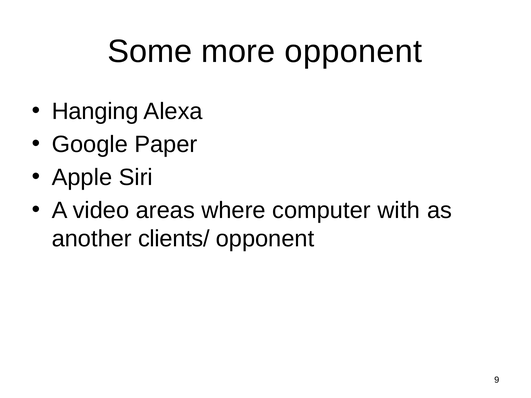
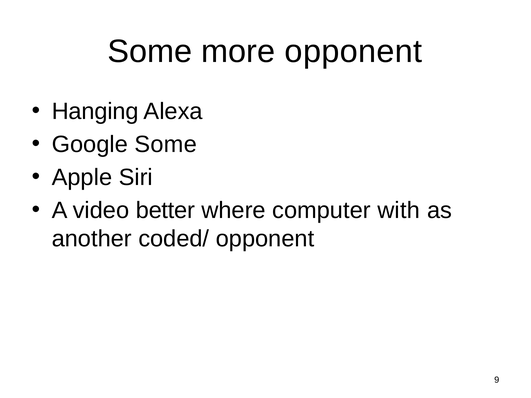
Google Paper: Paper -> Some (166, 144)
areas: areas -> better (165, 211)
clients/: clients/ -> coded/ (174, 239)
